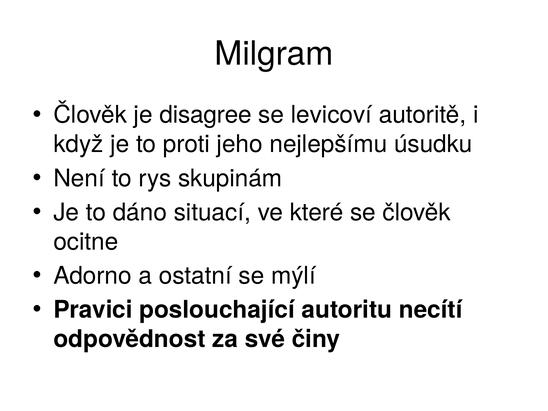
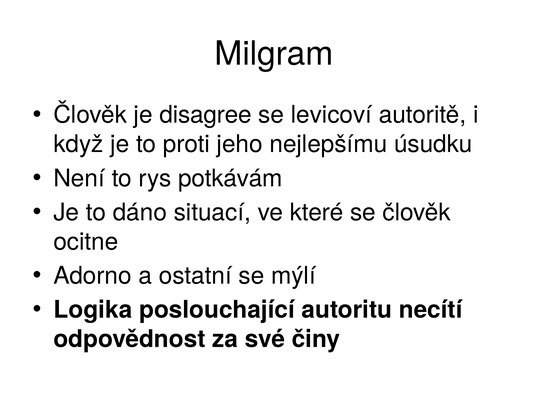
skupinám: skupinám -> potkávám (230, 178)
Pravici: Pravici -> Logika (93, 310)
